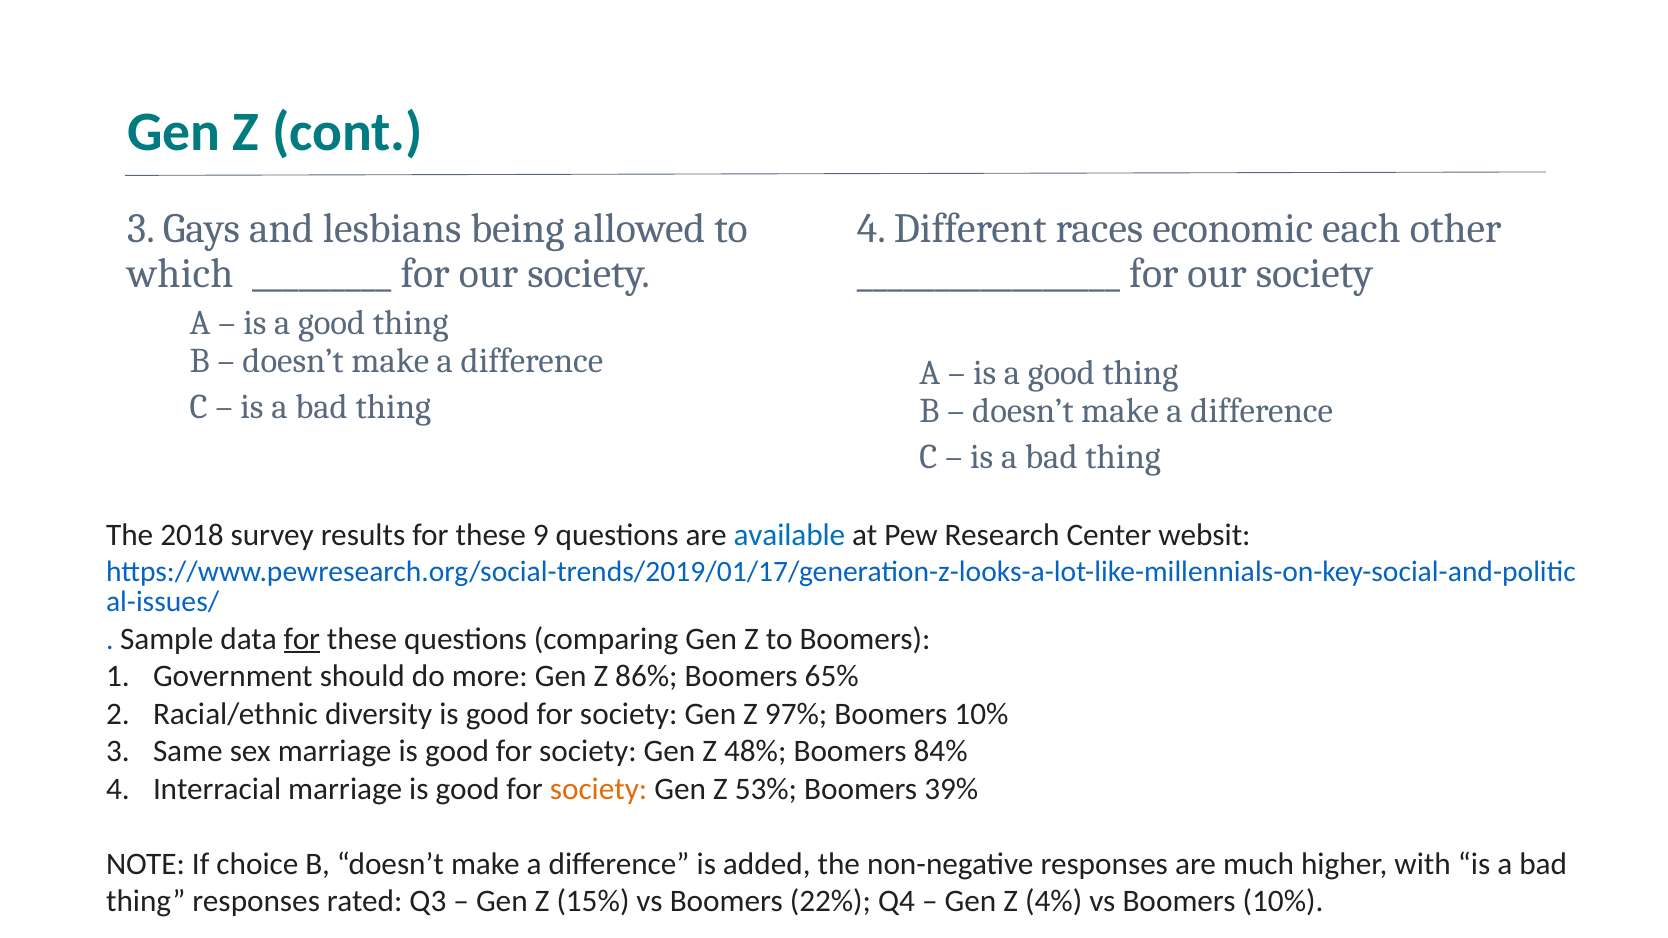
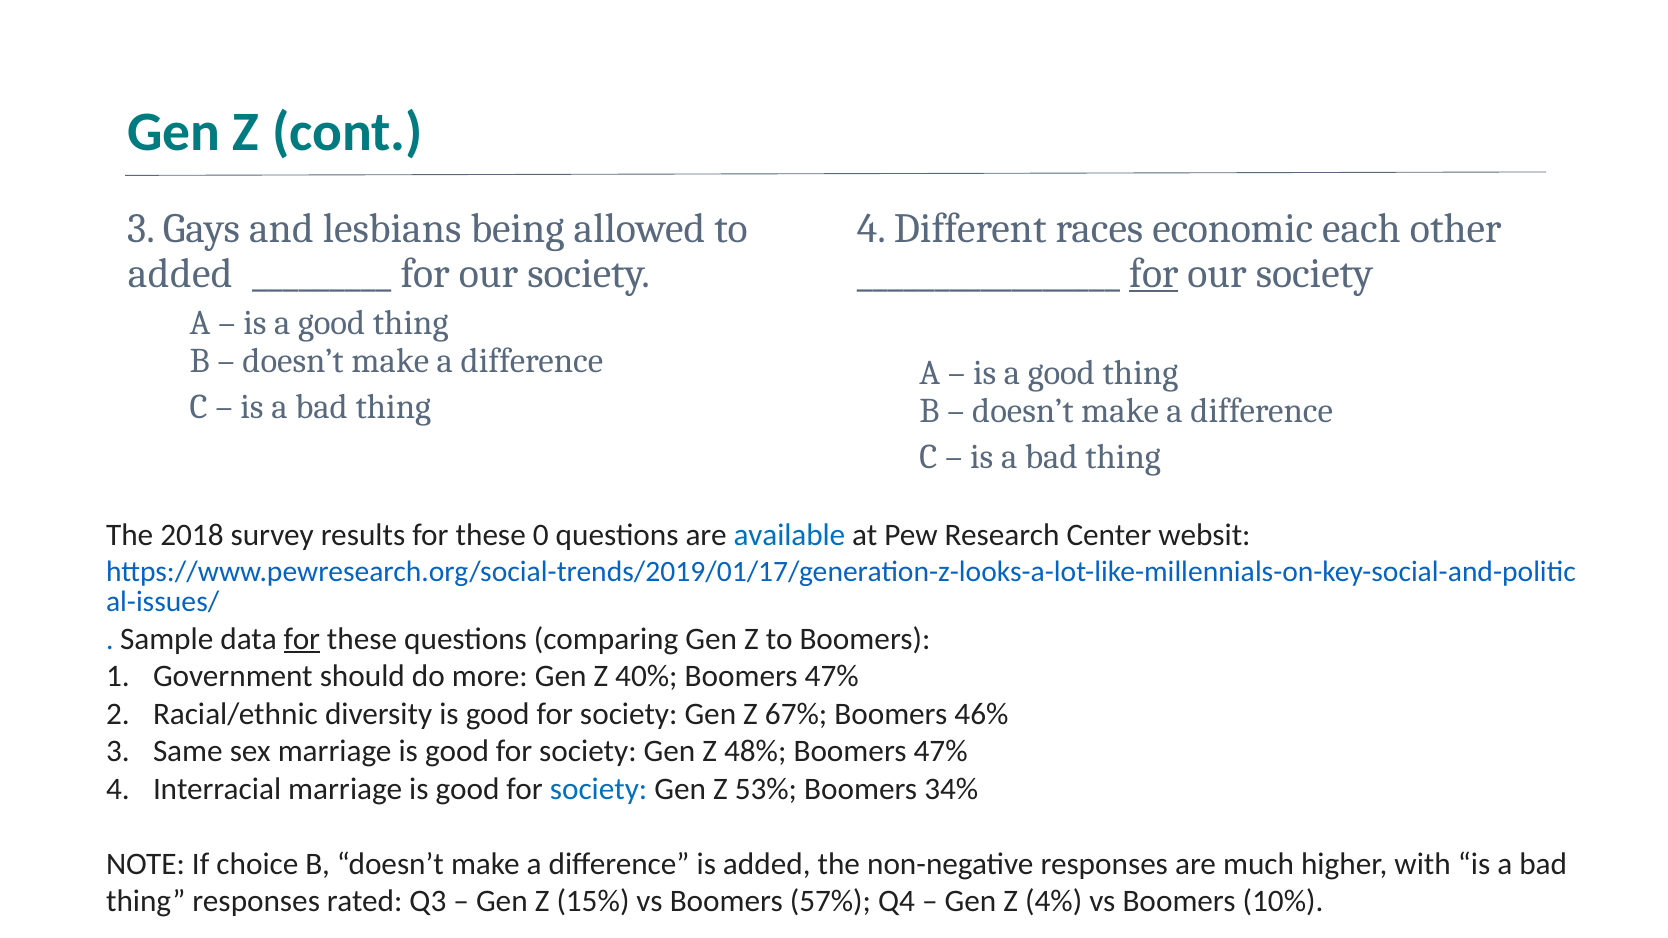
which: which -> added (180, 273)
for underline: none -> present (1154, 273)
9: 9 -> 0 (541, 536)
86%: 86% -> 40% (646, 676)
65%: 65% -> 47% (832, 676)
97%: 97% -> 67% (796, 714)
10%: 10% -> 46% (981, 714)
48% Boomers 84%: 84% -> 47% (941, 752)
society colour: orange -> blue (599, 789)
39%: 39% -> 34% (951, 789)
22%: 22% -> 57% (830, 902)
